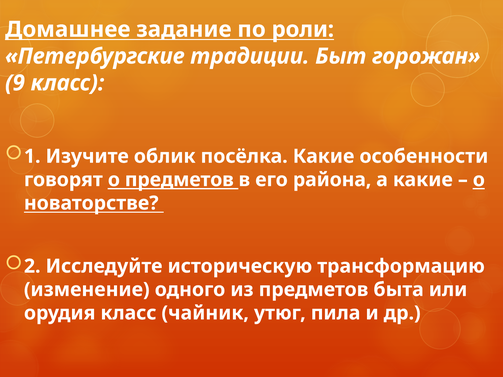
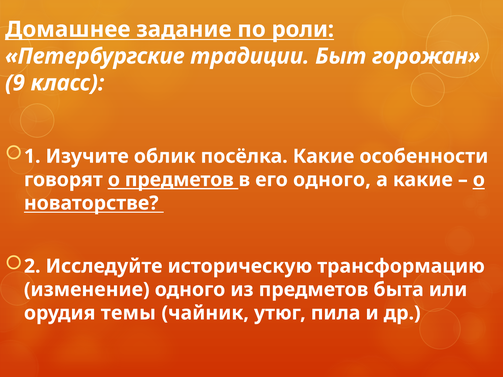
его района: района -> одного (332, 180)
орудия класс: класс -> темы (128, 313)
